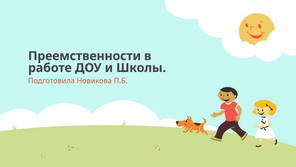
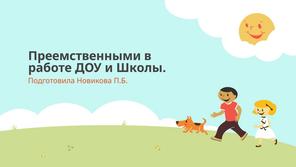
Преемственности: Преемственности -> Преемственными (85, 56)
